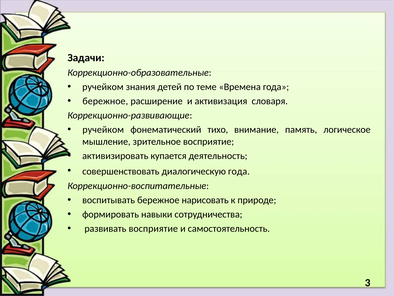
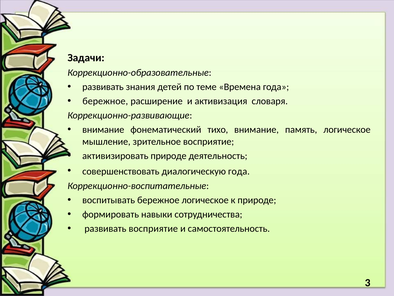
ручейком: ручейком -> развивать (103, 87)
ручейком: ручейком -> внимание (103, 129)
активизировать купается: купается -> природе (169, 156)
бережное нарисовать: нарисовать -> логическое (205, 200)
